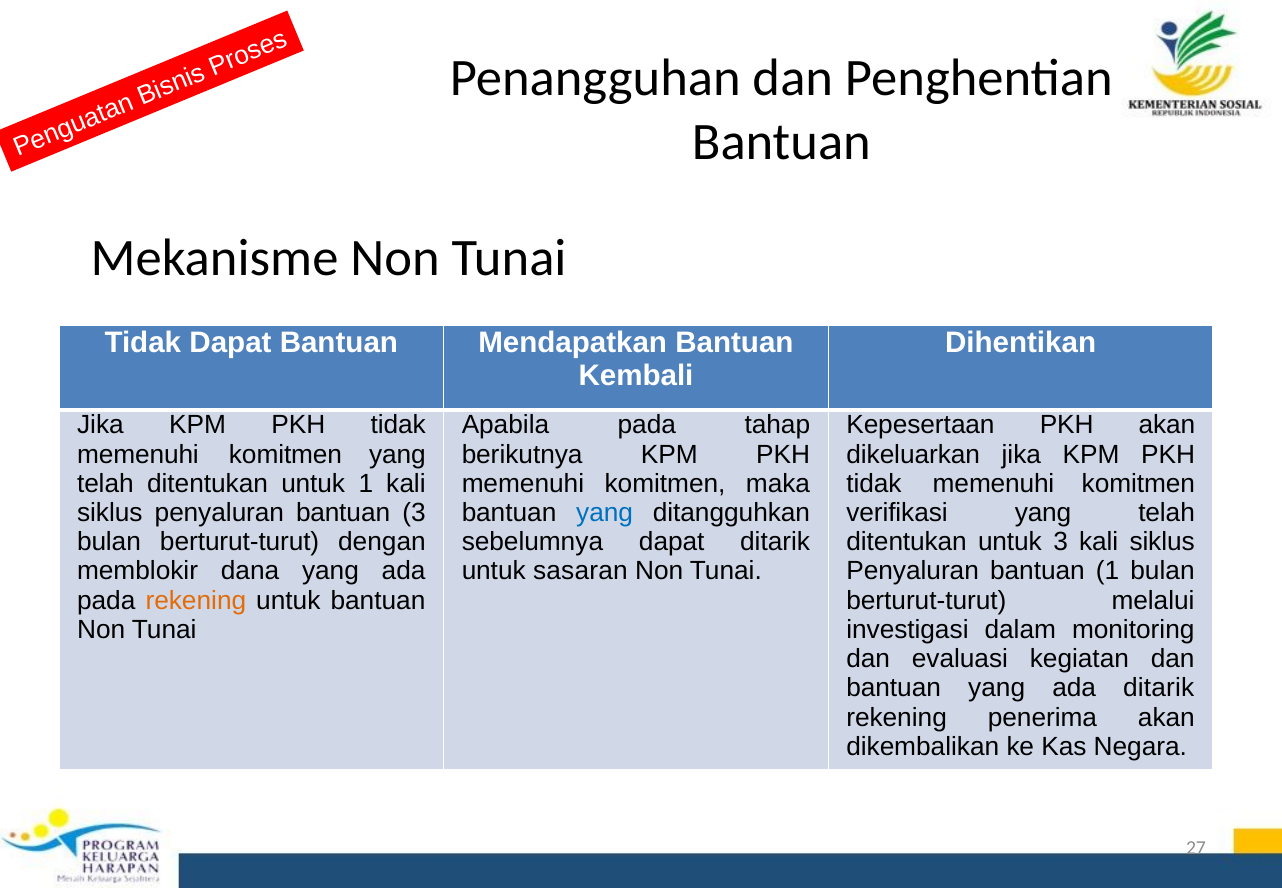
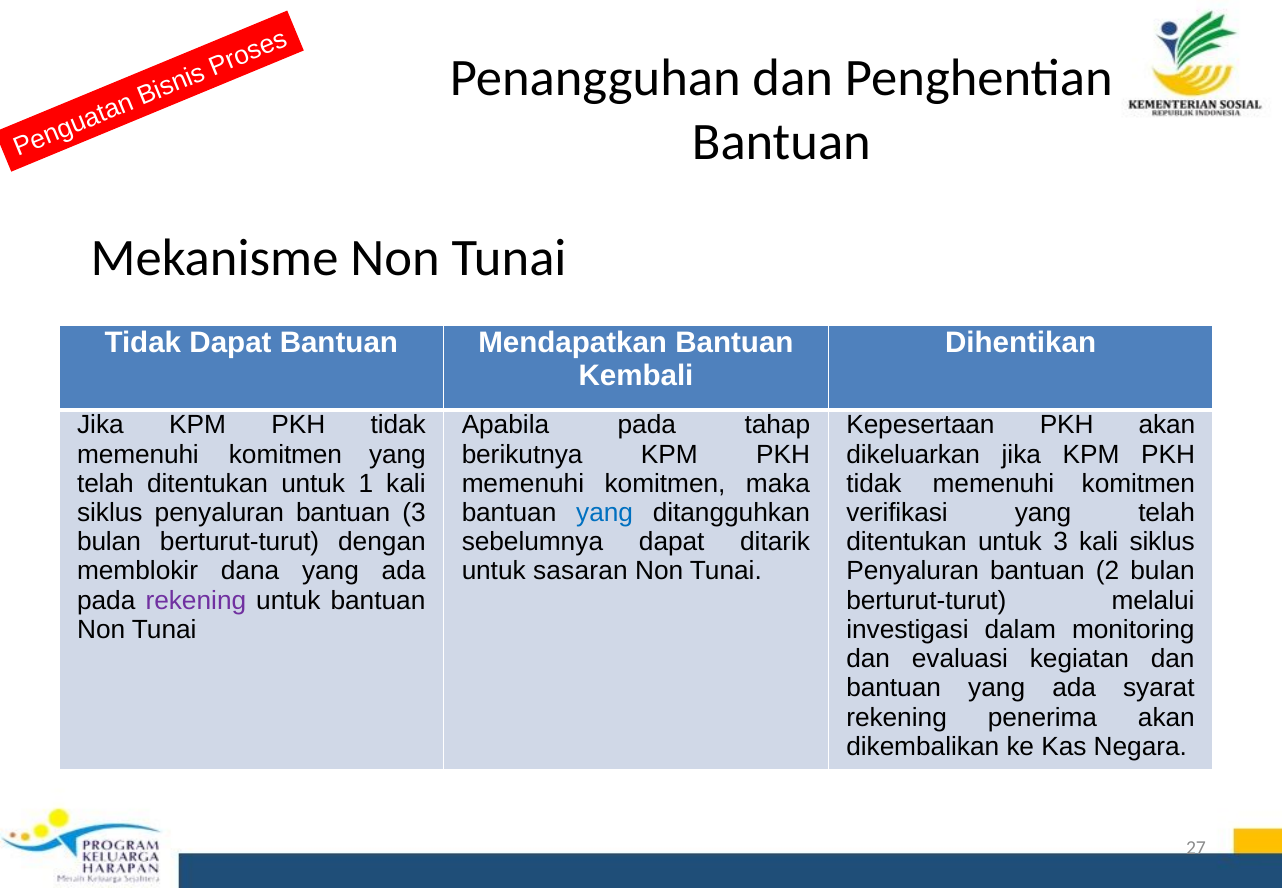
bantuan 1: 1 -> 2 (1108, 571)
rekening colour: orange -> purple (196, 600)
ada ditarik: ditarik -> syarat (1159, 688)
